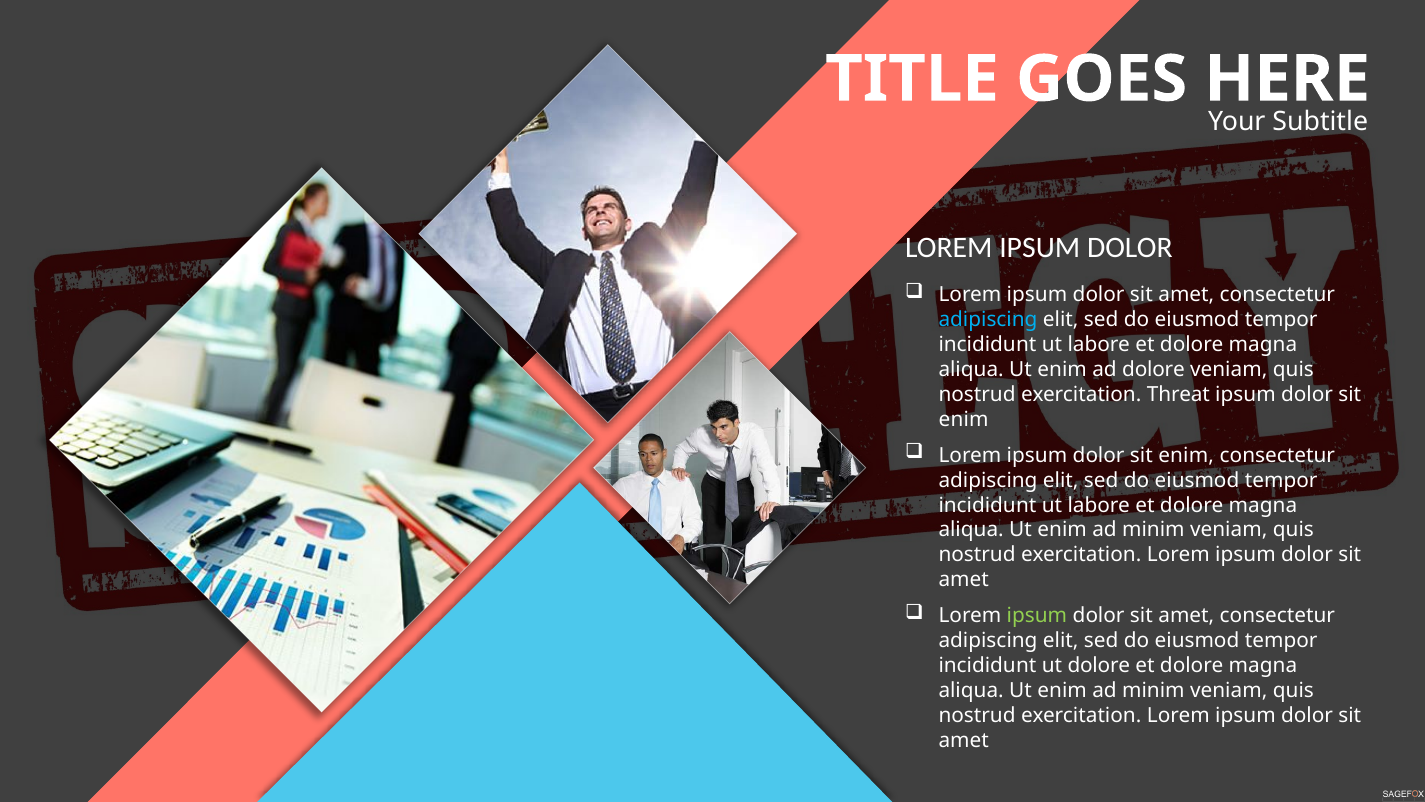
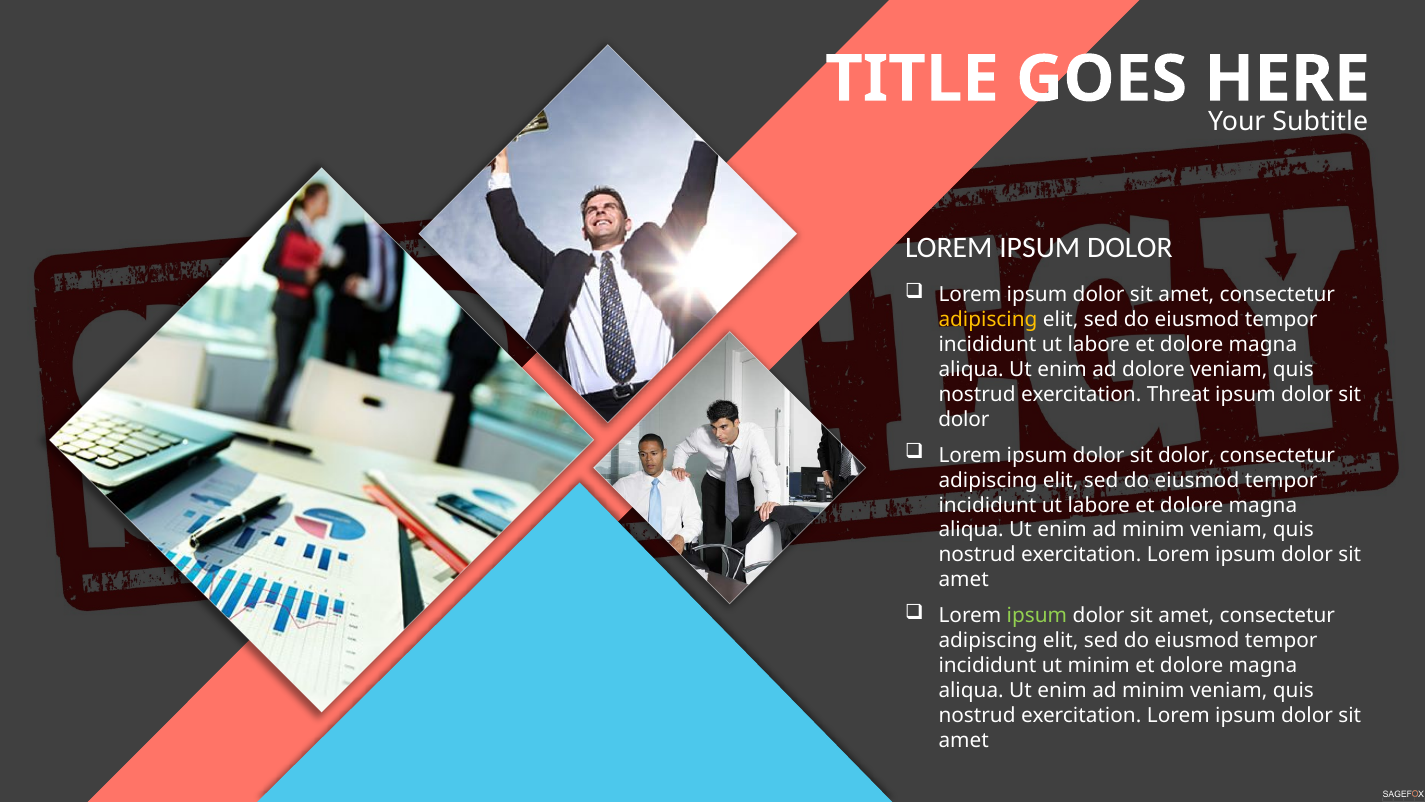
adipiscing colour: light blue -> yellow (988, 320)
enim: enim -> dolor (964, 419)
enim: enim -> dolor (1186, 455)
ut dolore: dolore -> minim (1099, 665)
